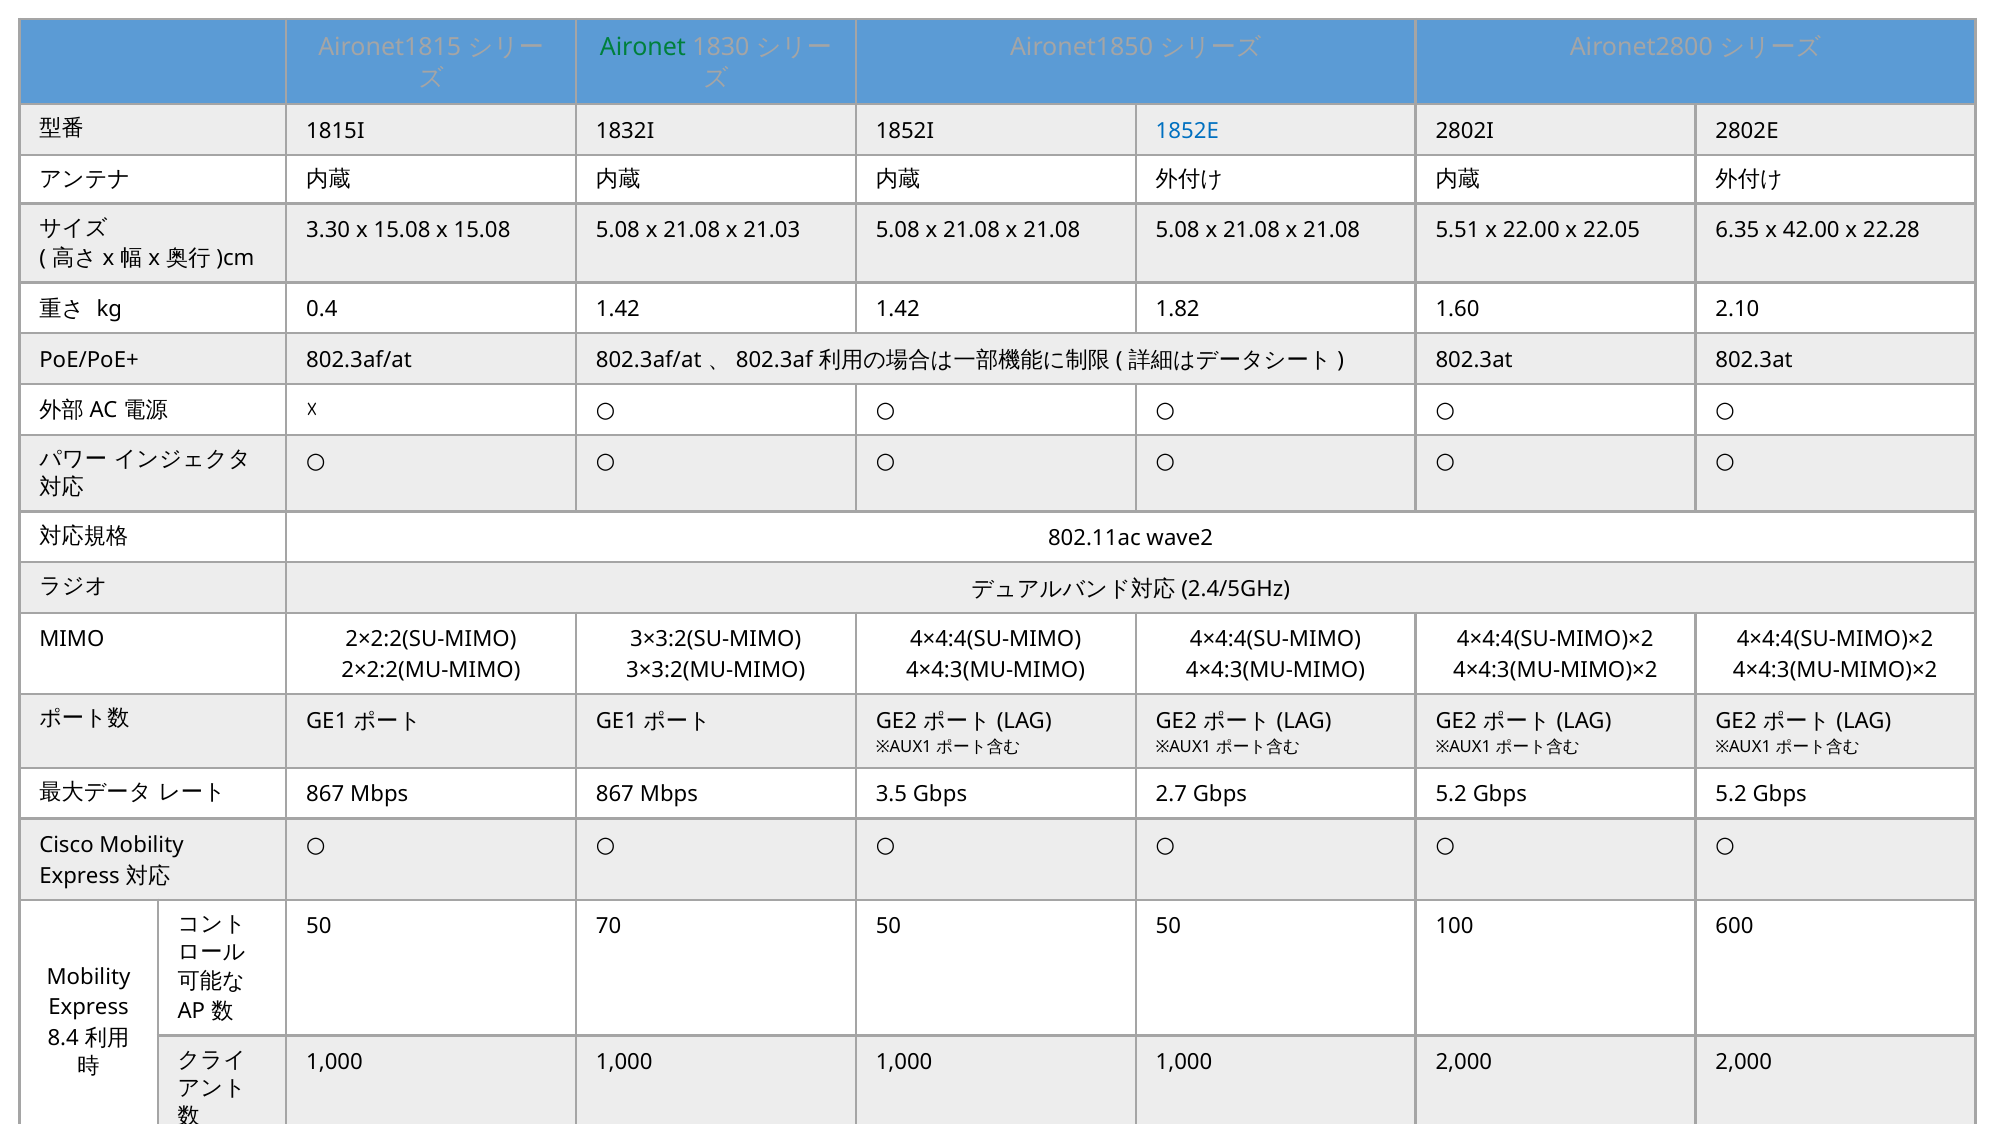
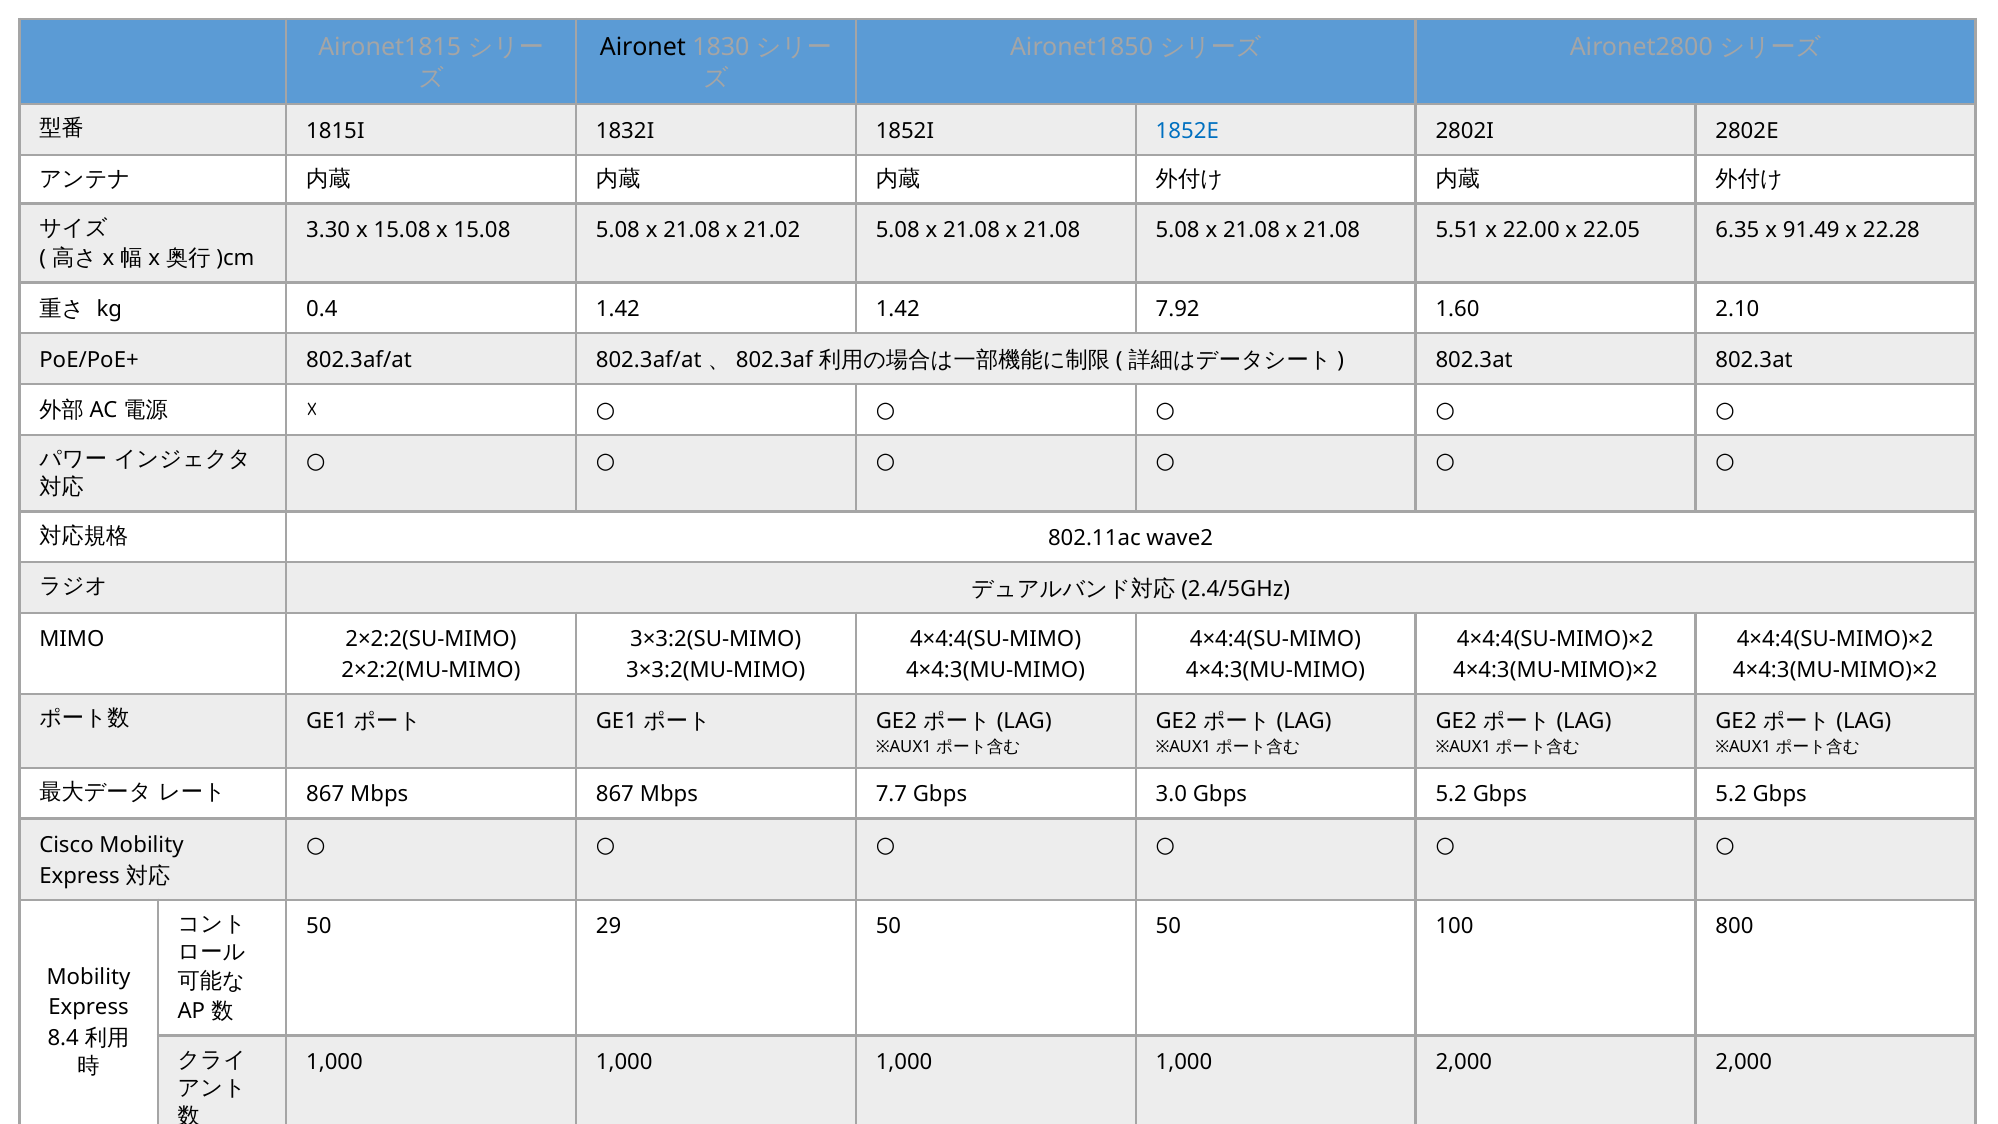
Aironet colour: green -> black (643, 47)
21.03: 21.03 -> 21.02 (772, 230)
42.00: 42.00 -> 91.49 (1811, 230)
1.82: 1.82 -> 7.92 (1178, 309)
3.5: 3.5 -> 7.7 (891, 794)
2.7: 2.7 -> 3.0 (1171, 794)
70: 70 -> 29 (609, 926)
600: 600 -> 800 (1734, 926)
